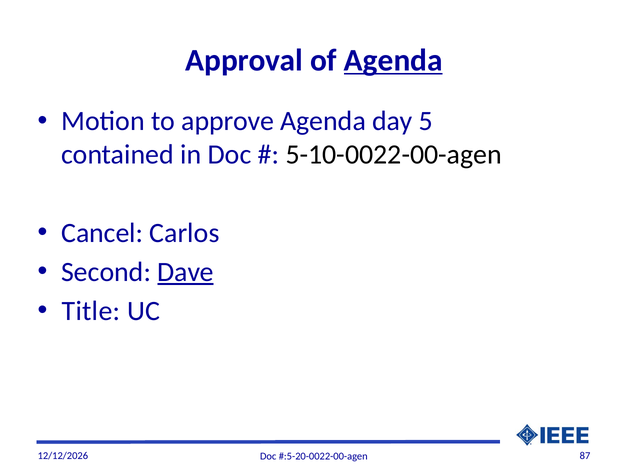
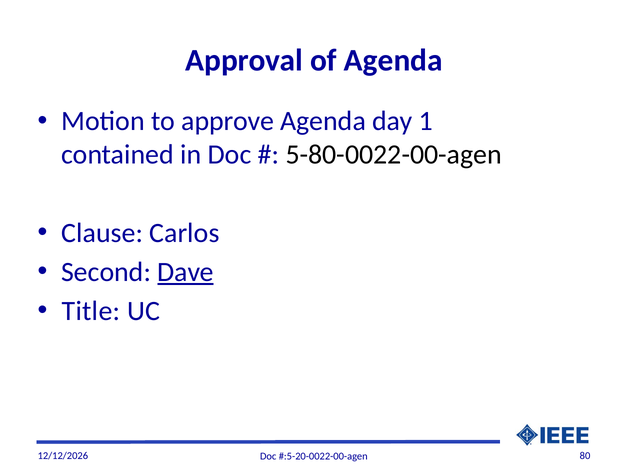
Agenda underline: present -> none (393, 60)
5: 5 -> 1 (426, 121)
5-10-0022-00-agen: 5-10-0022-00-agen -> 5-80-0022-00-agen (394, 155)
Cancel: Cancel -> Clause (102, 233)
87: 87 -> 80 (585, 456)
